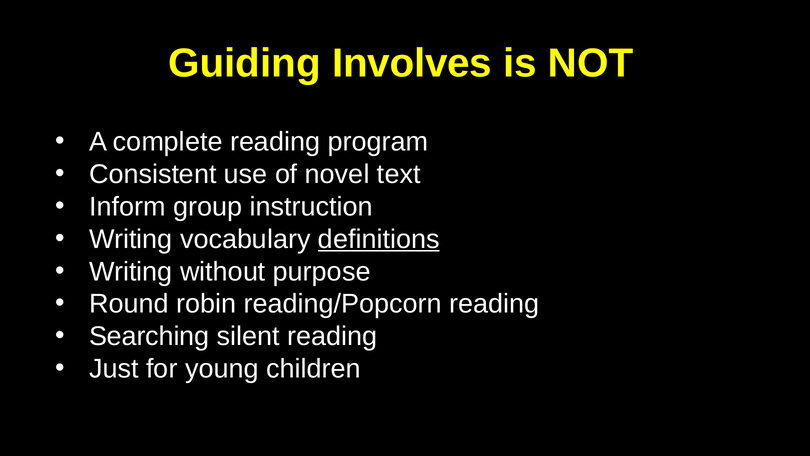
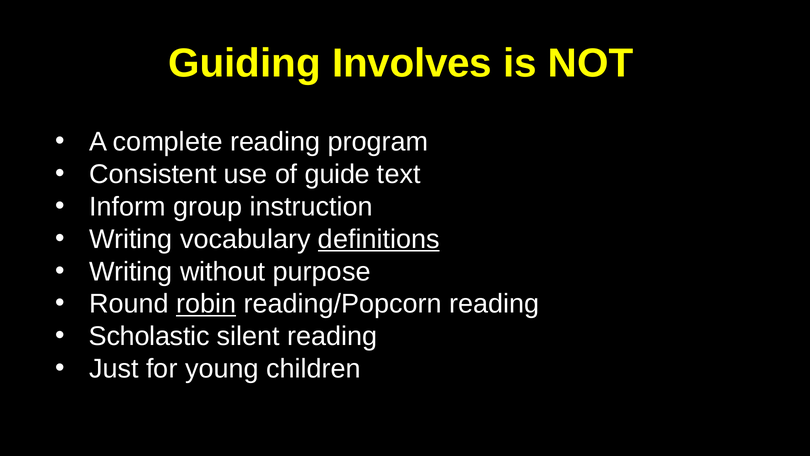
novel: novel -> guide (337, 174)
robin underline: none -> present (206, 304)
Searching: Searching -> Scholastic (149, 336)
